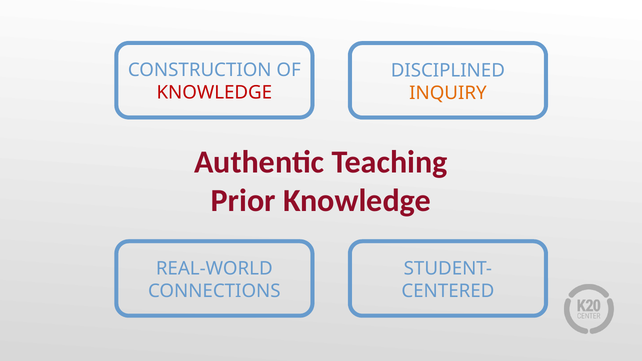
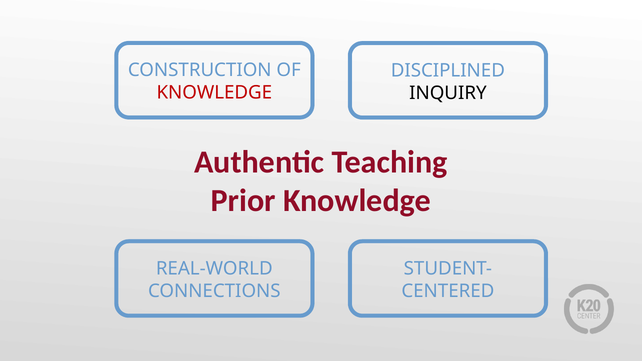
INQUIRY colour: orange -> black (448, 93)
